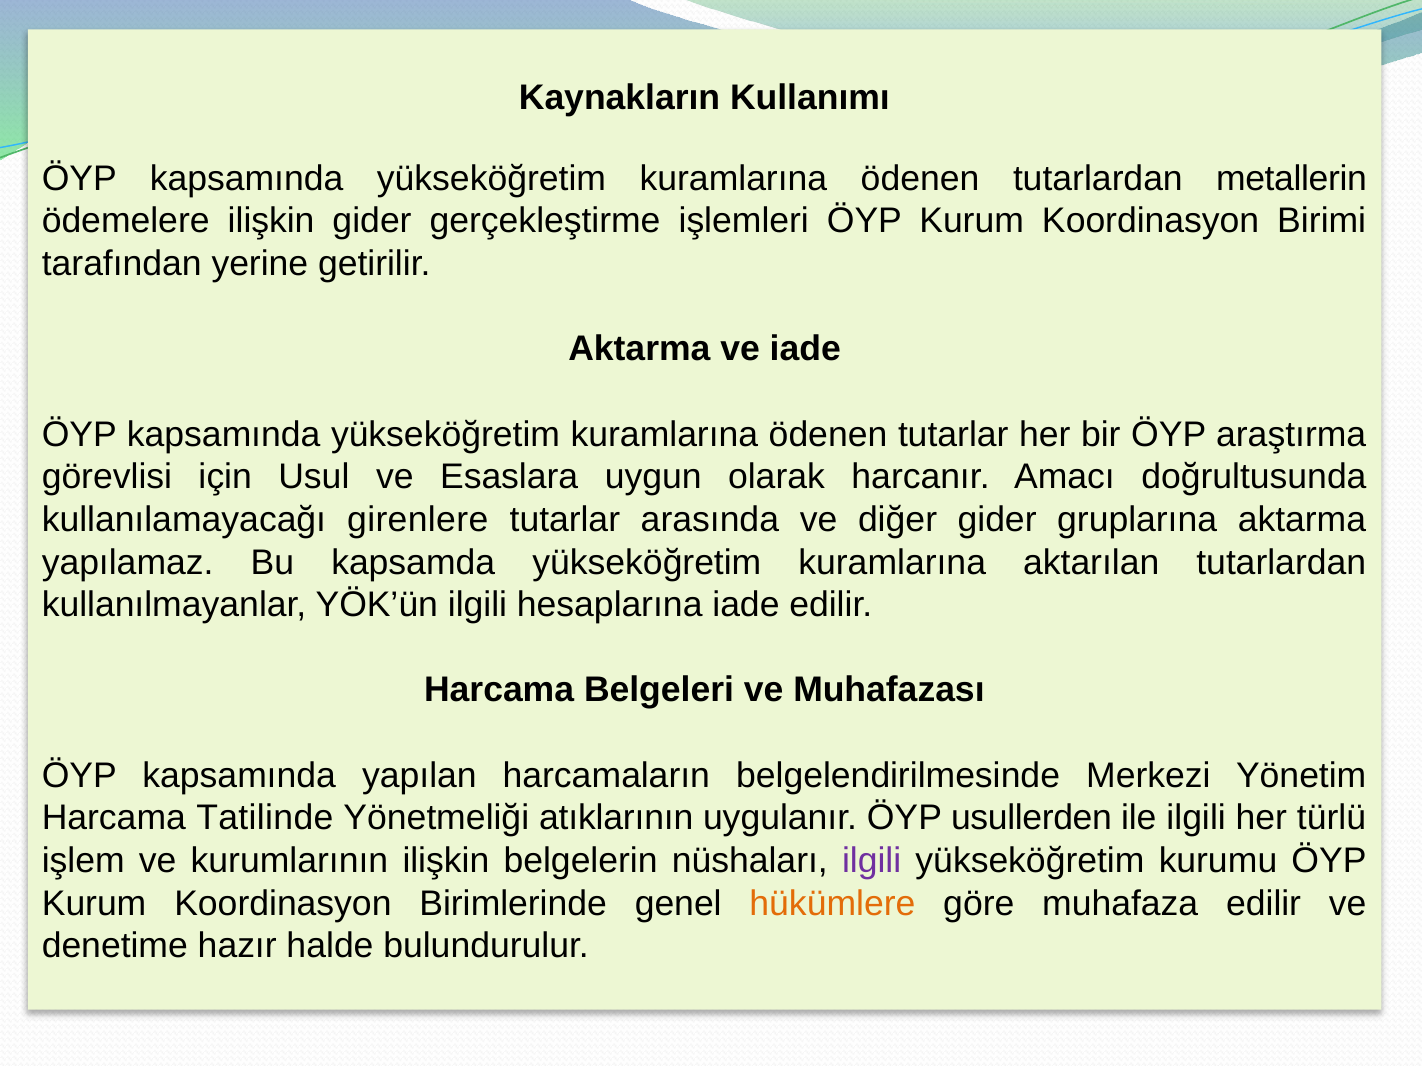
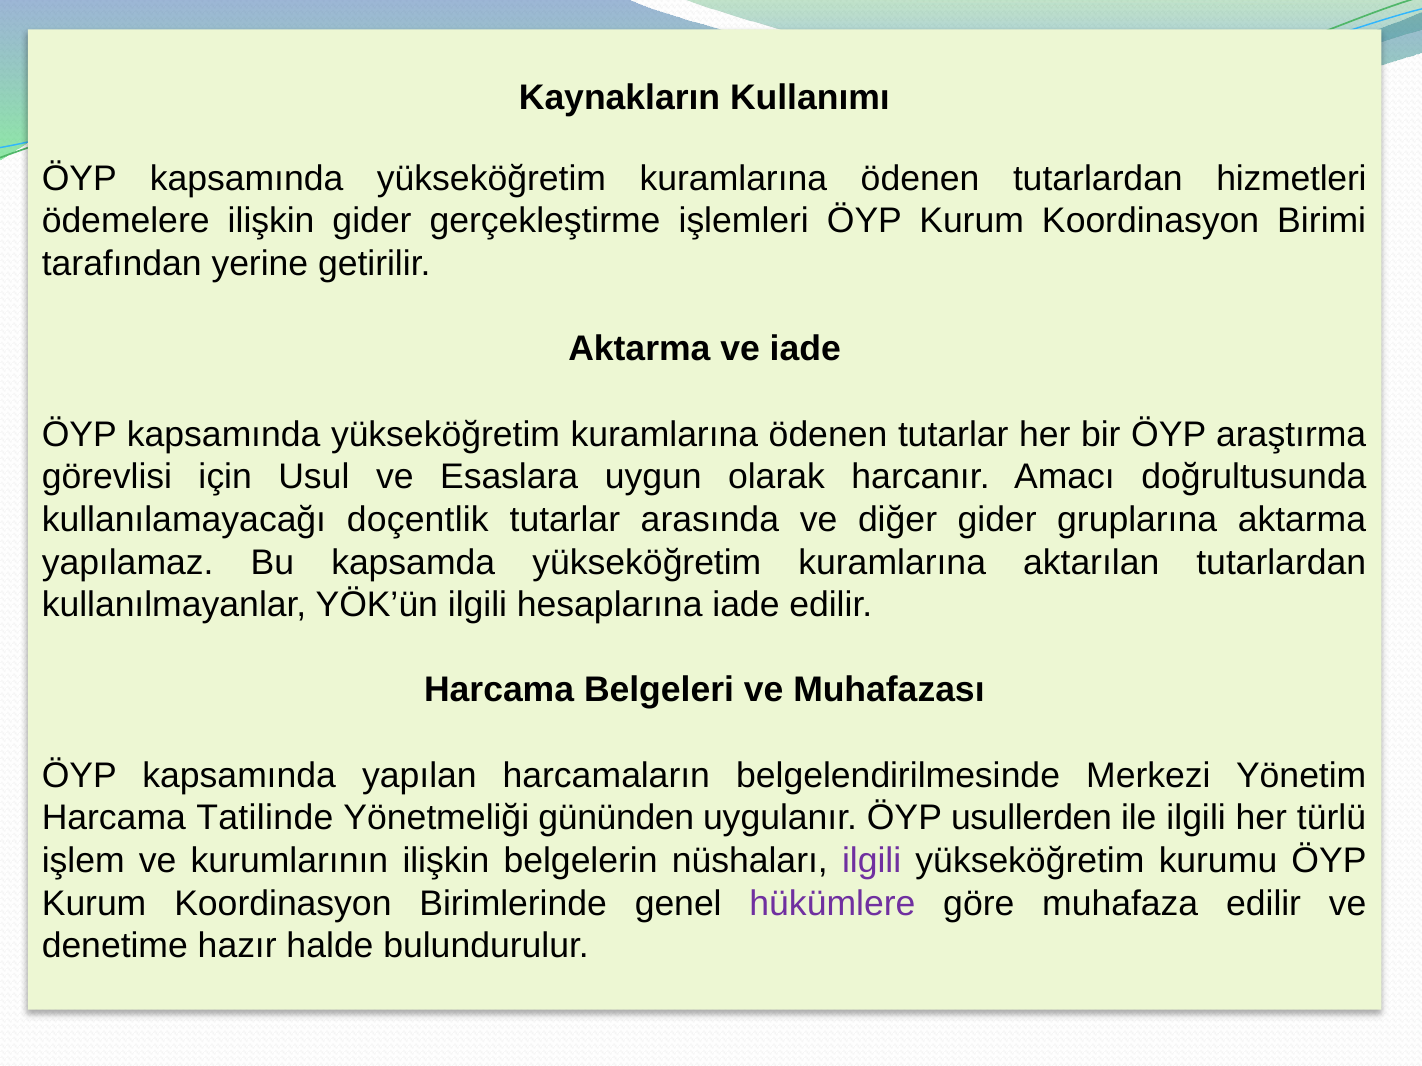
metallerin: metallerin -> hizmetleri (1291, 179)
girenlere: girenlere -> doçentlik (418, 520)
atıklarının: atıklarının -> gününden (616, 819)
hükümlere colour: orange -> purple (832, 904)
